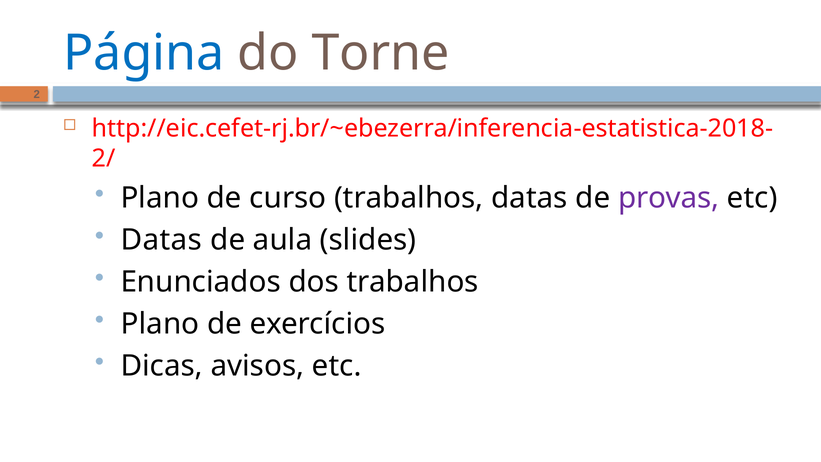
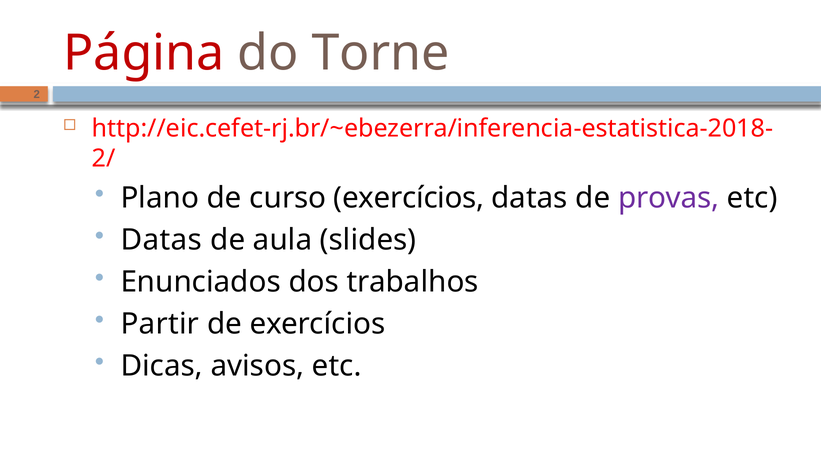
Página colour: blue -> red (144, 53)
curso trabalhos: trabalhos -> exercícios (409, 198)
Plano: Plano -> Partir (160, 324)
